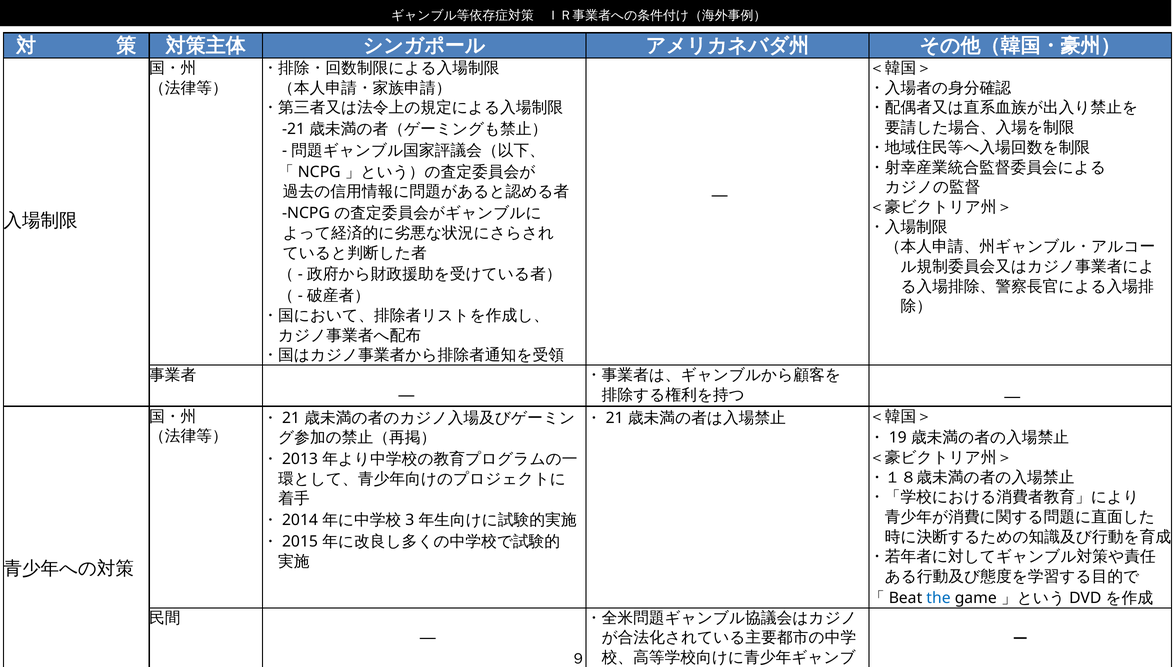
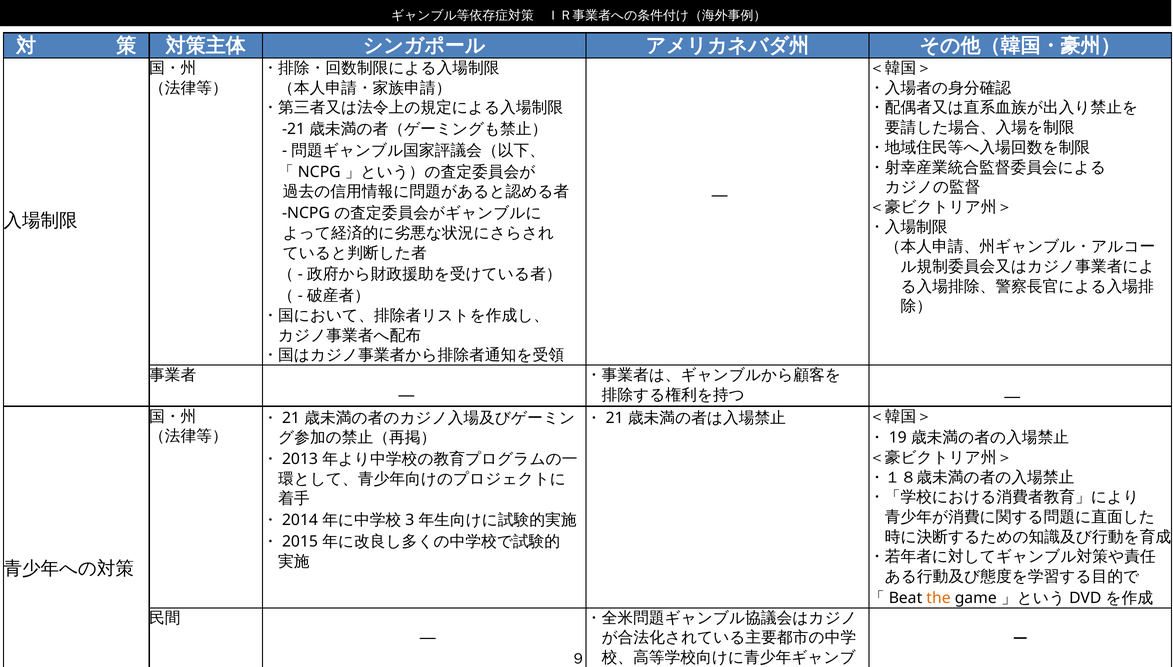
the colour: blue -> orange (938, 598)
